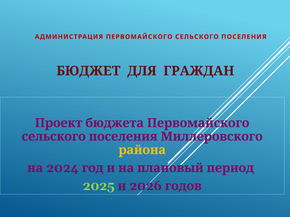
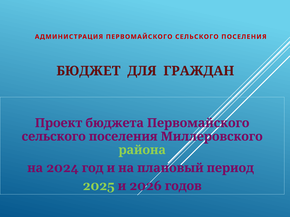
района colour: yellow -> light green (142, 150)
